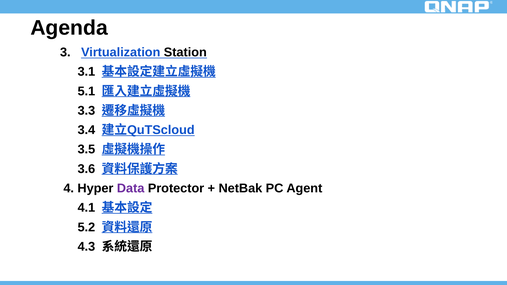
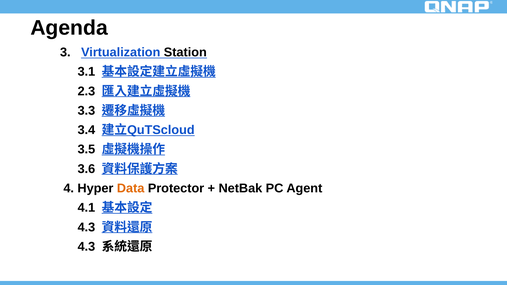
5.1: 5.1 -> 2.3 (86, 91)
Data colour: purple -> orange (131, 188)
5.2: 5.2 -> 4.3 (86, 227)
